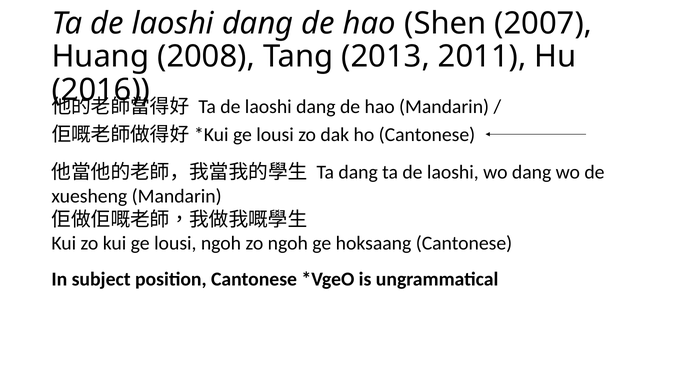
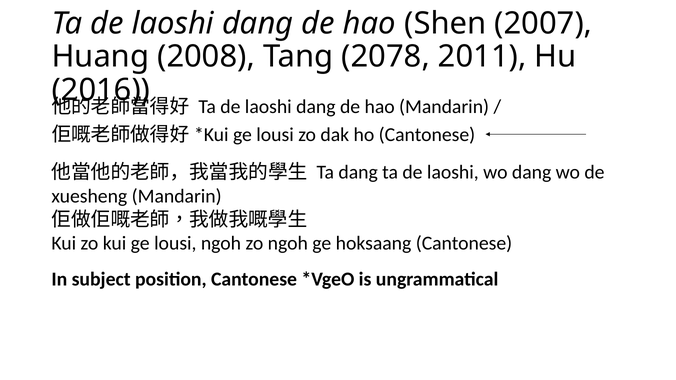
2013: 2013 -> 2078 (386, 57)
